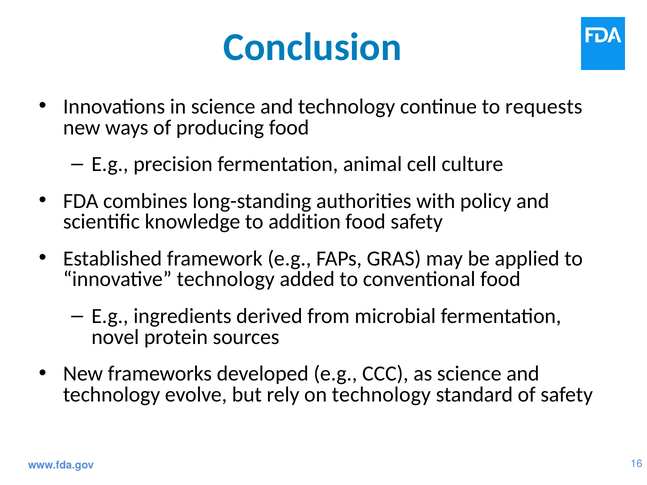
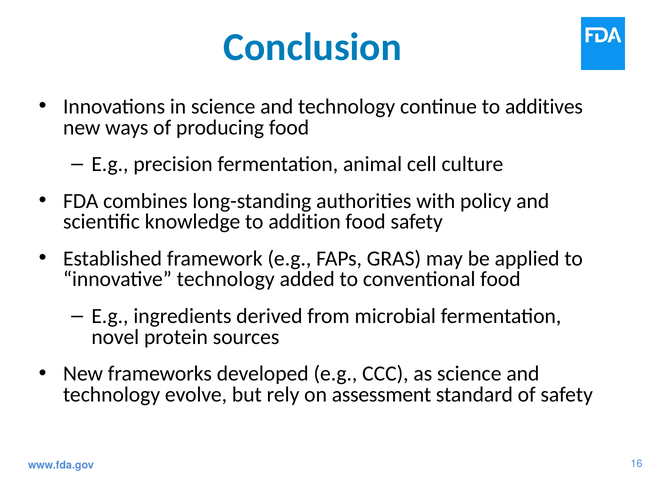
requests: requests -> additives (544, 107)
on technology: technology -> assessment (382, 395)
